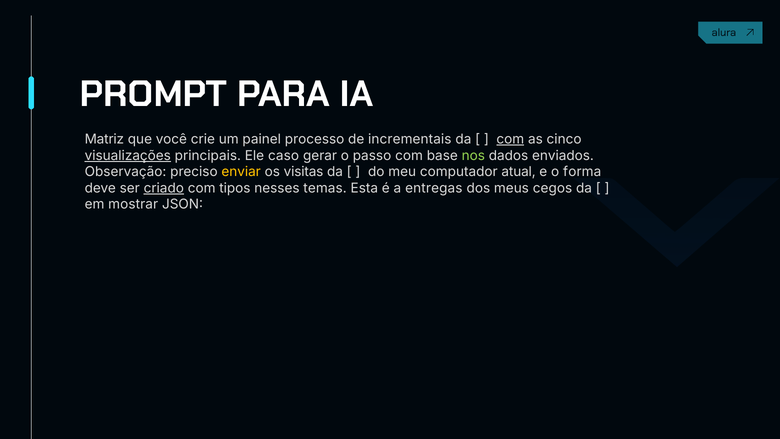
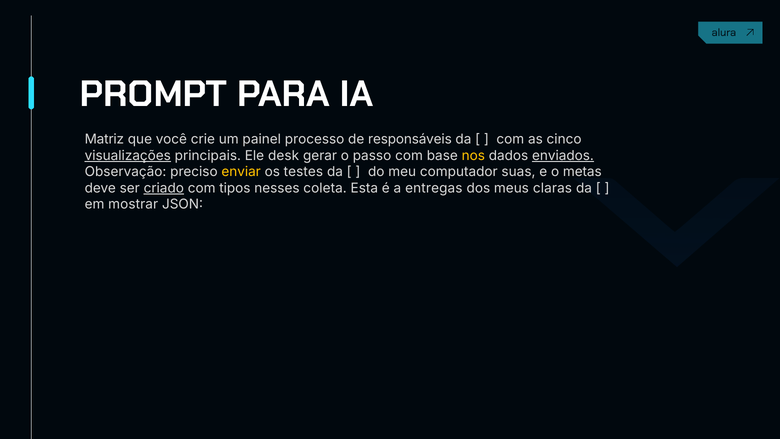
incrementais: incrementais -> responsáveis (410, 139)
com underline: present -> none (510, 139)
caso: caso -> desk (284, 155)
nos colour: light green -> yellow (473, 155)
enviados underline: none -> present (563, 155)
visitas: visitas -> testes (303, 172)
atual: atual -> suas (518, 172)
forma: forma -> metas (582, 172)
temas: temas -> coleta (325, 188)
cegos: cegos -> claras (552, 188)
